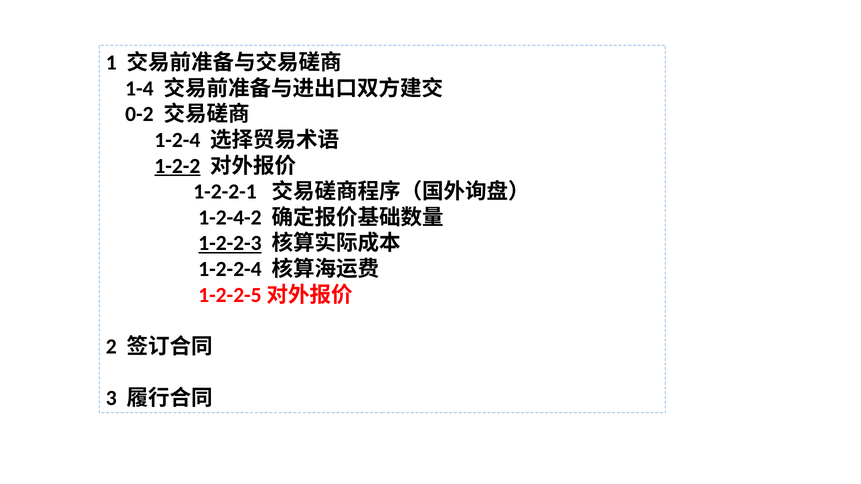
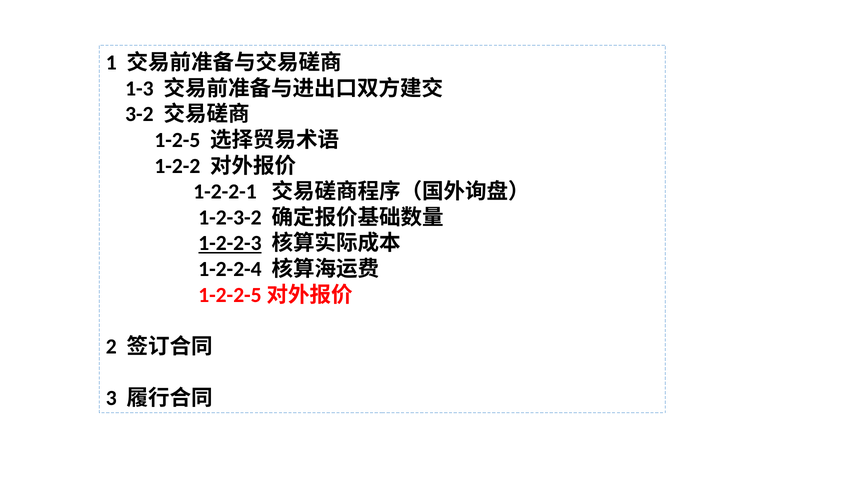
1-4: 1-4 -> 1-3 (139, 89)
0-2: 0-2 -> 3-2 (139, 114)
1-2-4: 1-2-4 -> 1-2-5 (177, 140)
1-2-2 underline: present -> none (177, 166)
1-2-4-2: 1-2-4-2 -> 1-2-3-2 (230, 218)
